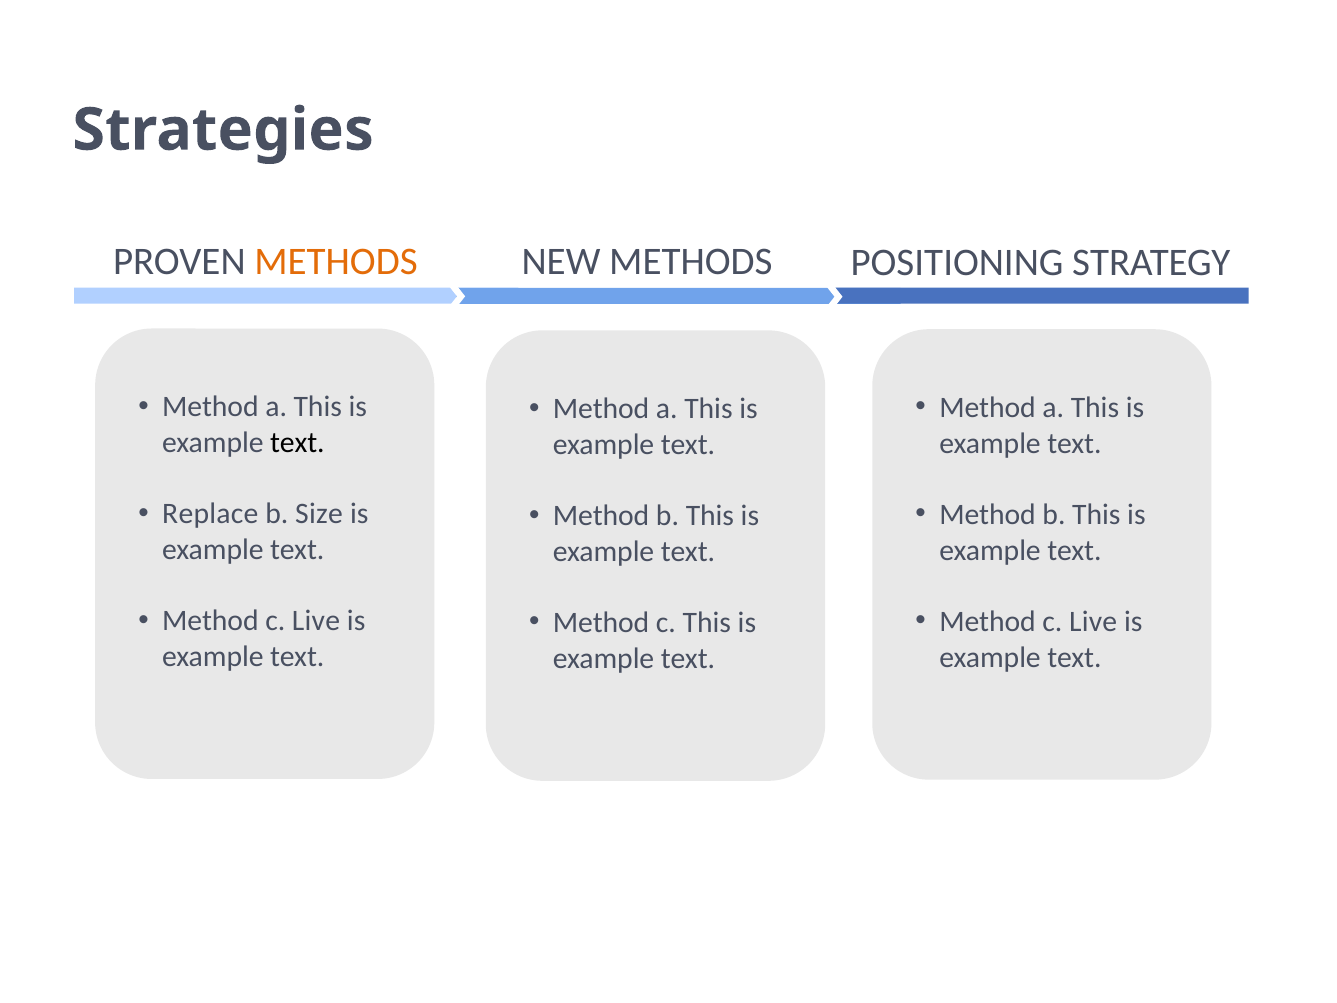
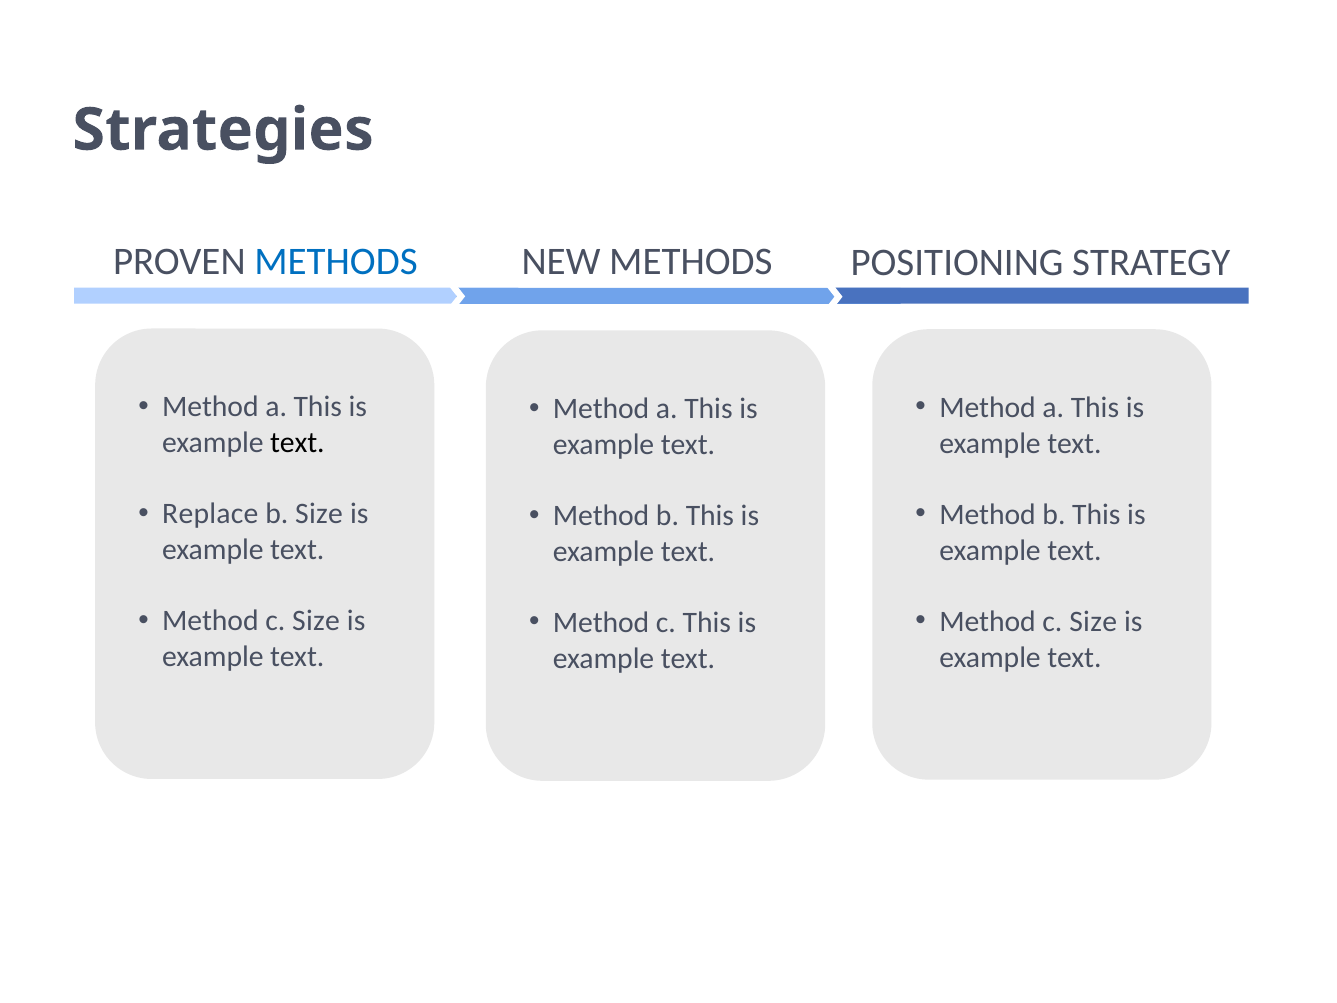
METHODS colour: orange -> blue (336, 262)
Live: Live -> Size (316, 621)
Live: Live -> Size (1093, 622)
